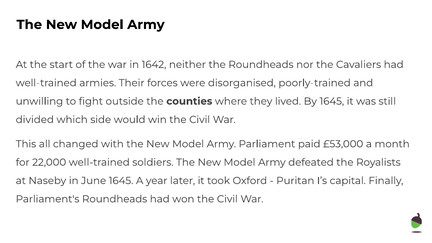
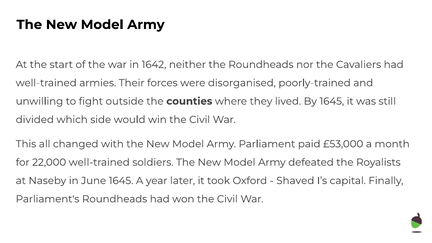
Puritan: Puritan -> Shaved (295, 181)
